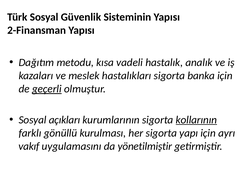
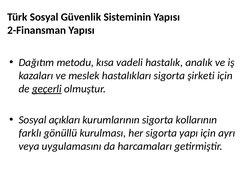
banka: banka -> şirketi (201, 76)
kollarının underline: present -> none (196, 120)
vakıf: vakıf -> veya (29, 146)
yönetilmiştir: yönetilmiştir -> harcamaları (145, 146)
